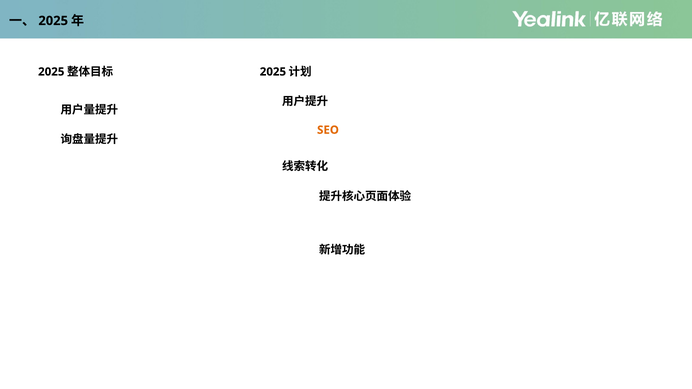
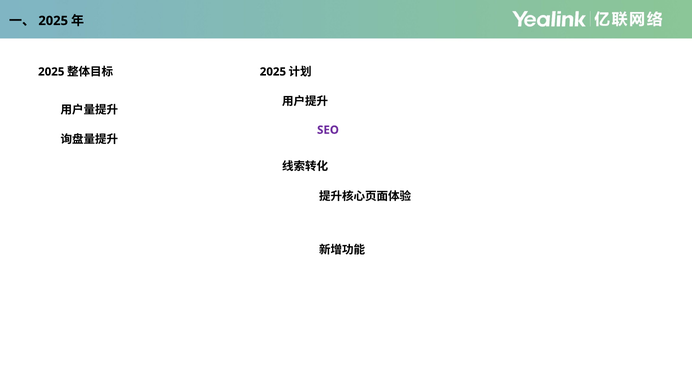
SEO colour: orange -> purple (328, 130)
